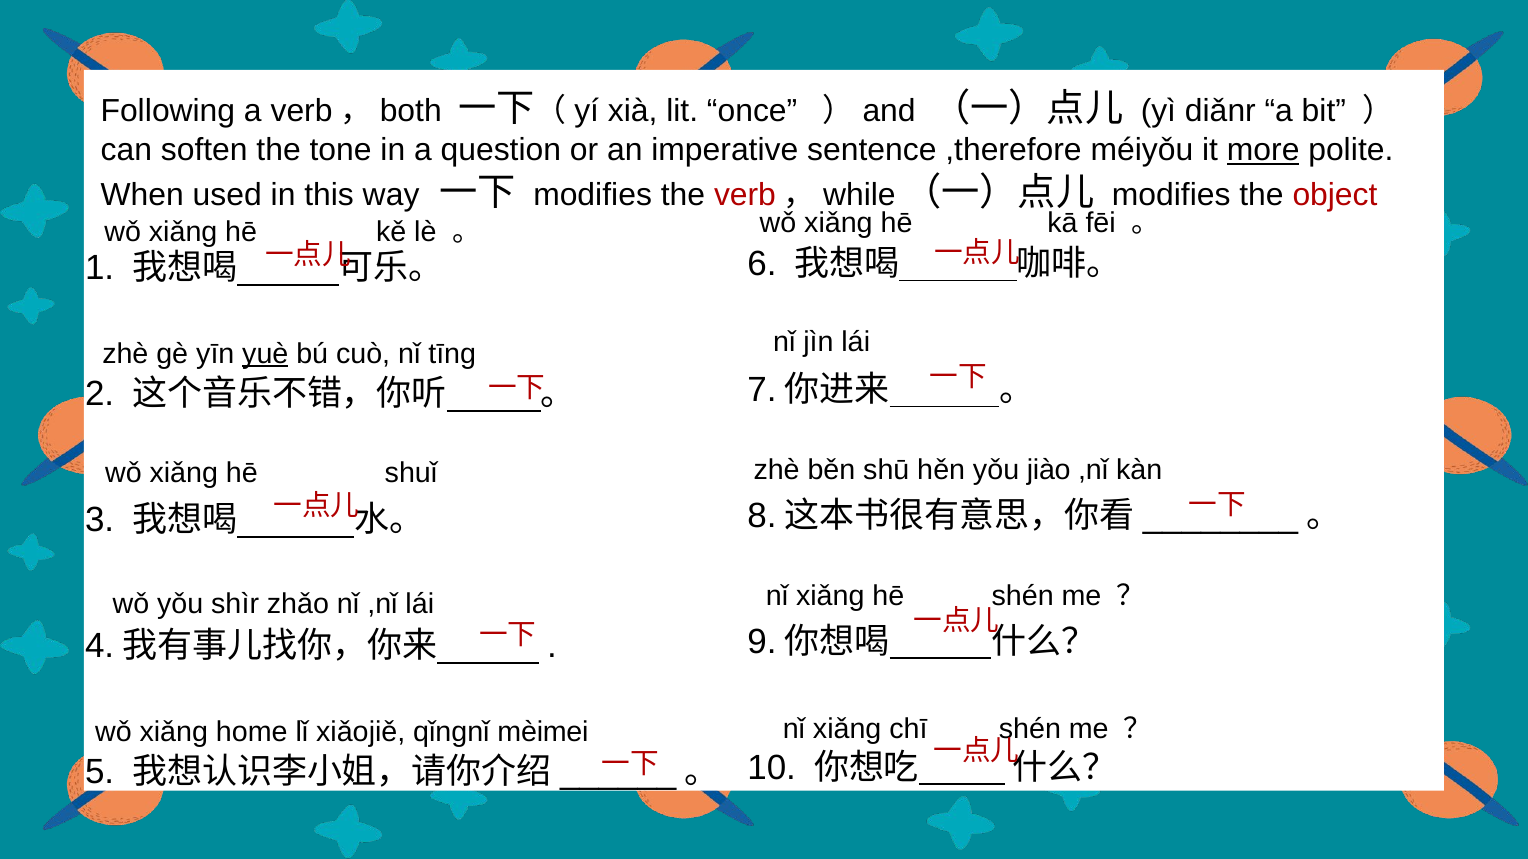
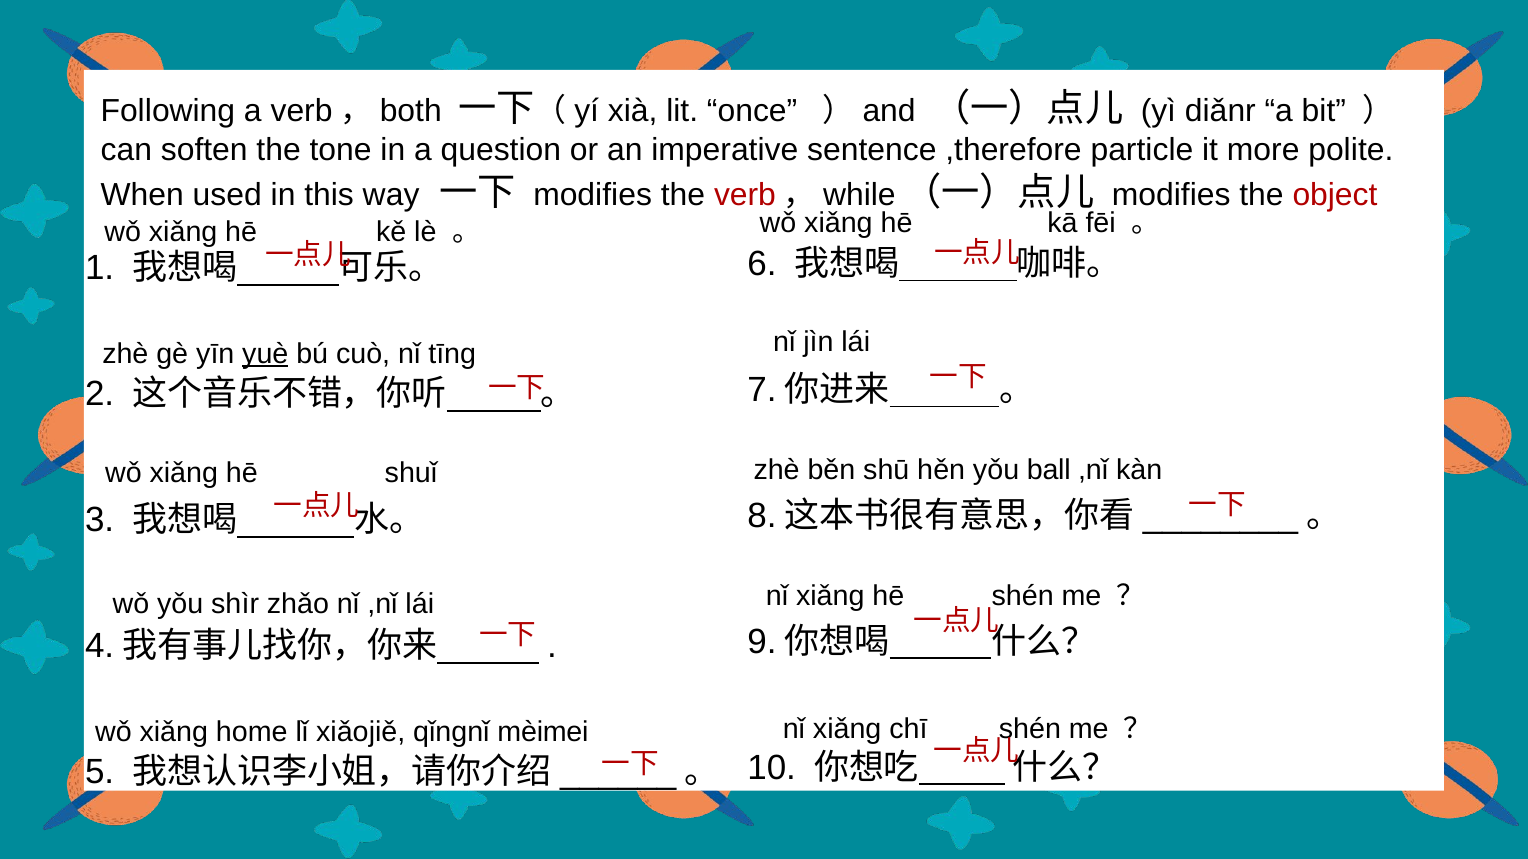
méiyǒu: méiyǒu -> particle (1142, 150)
more underline: present -> none (1263, 150)
jiào: jiào -> ball (1049, 470)
